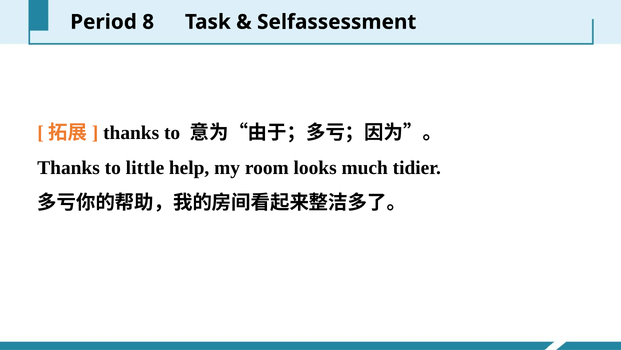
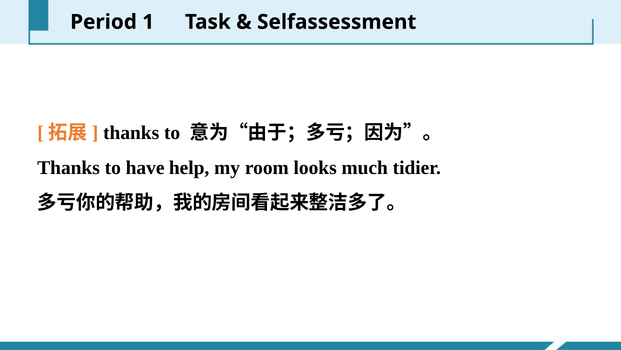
8: 8 -> 1 (148, 22)
little: little -> have (145, 167)
